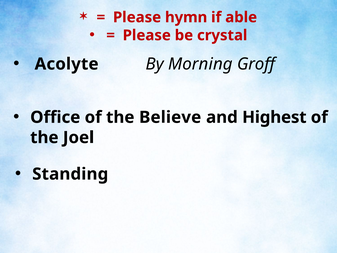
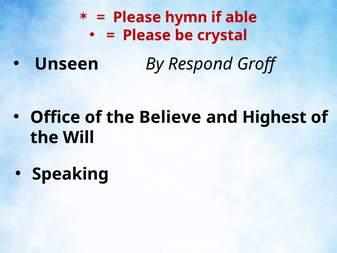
Acolyte: Acolyte -> Unseen (67, 64)
Morning: Morning -> Respond (200, 64)
Joel: Joel -> Will (79, 137)
Standing: Standing -> Speaking (70, 174)
